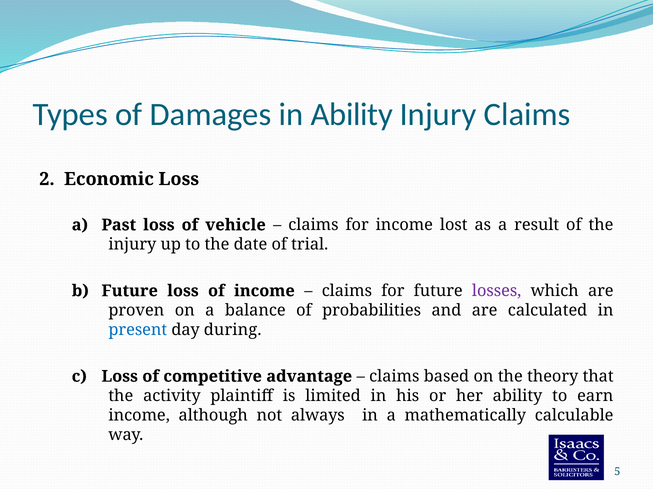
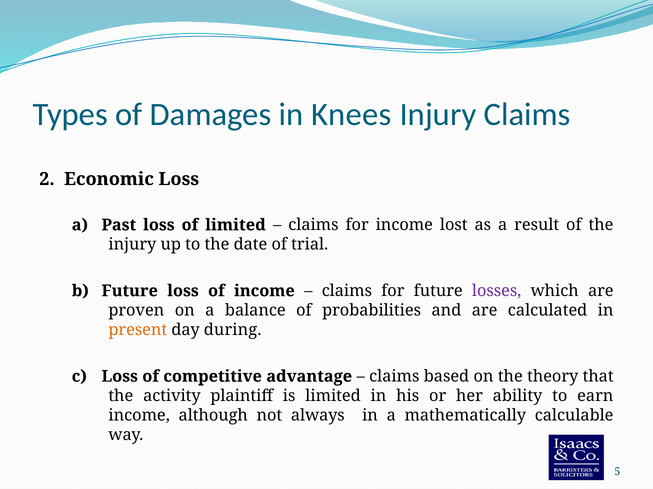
in Ability: Ability -> Knees (351, 115)
of vehicle: vehicle -> limited (236, 225)
present colour: blue -> orange (138, 330)
